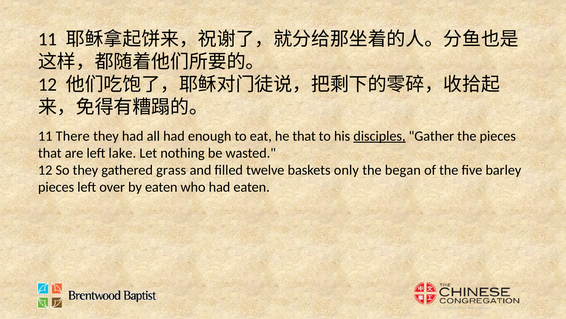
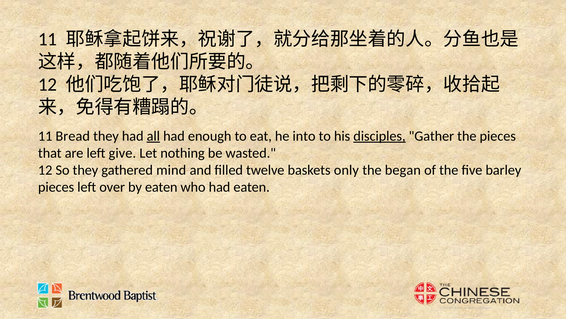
There: There -> Bread (73, 136)
all underline: none -> present (153, 136)
he that: that -> into (304, 136)
lake: lake -> give (122, 153)
grass: grass -> mind (171, 170)
